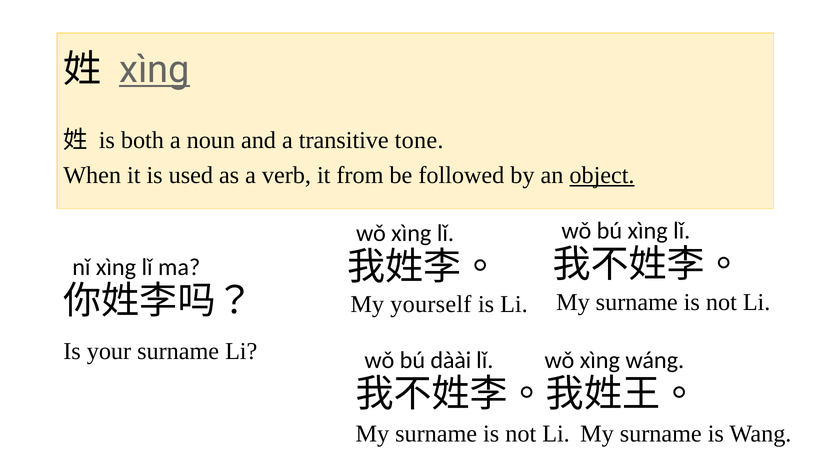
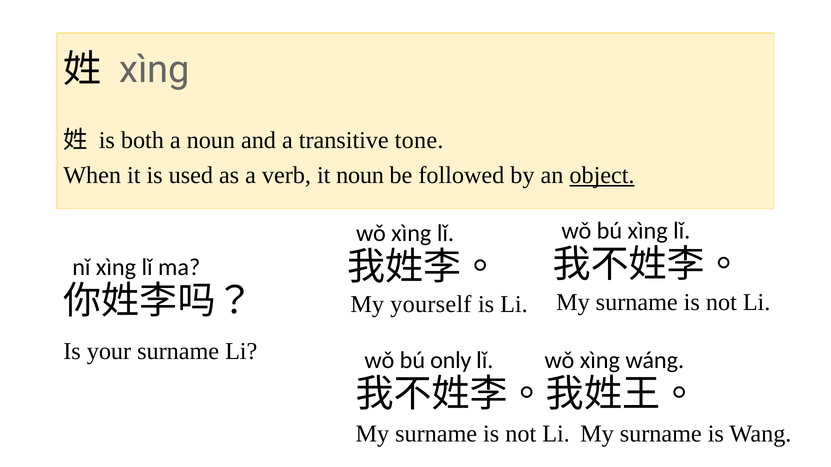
xìng underline: present -> none (154, 70)
it from: from -> noun (360, 175)
dàài: dàài -> only (451, 360)
